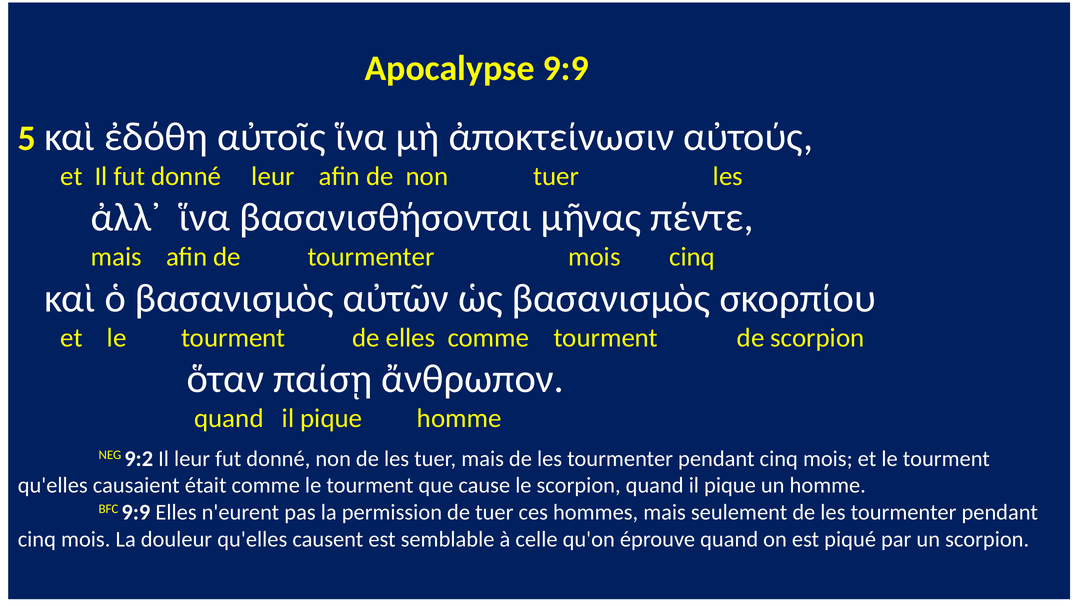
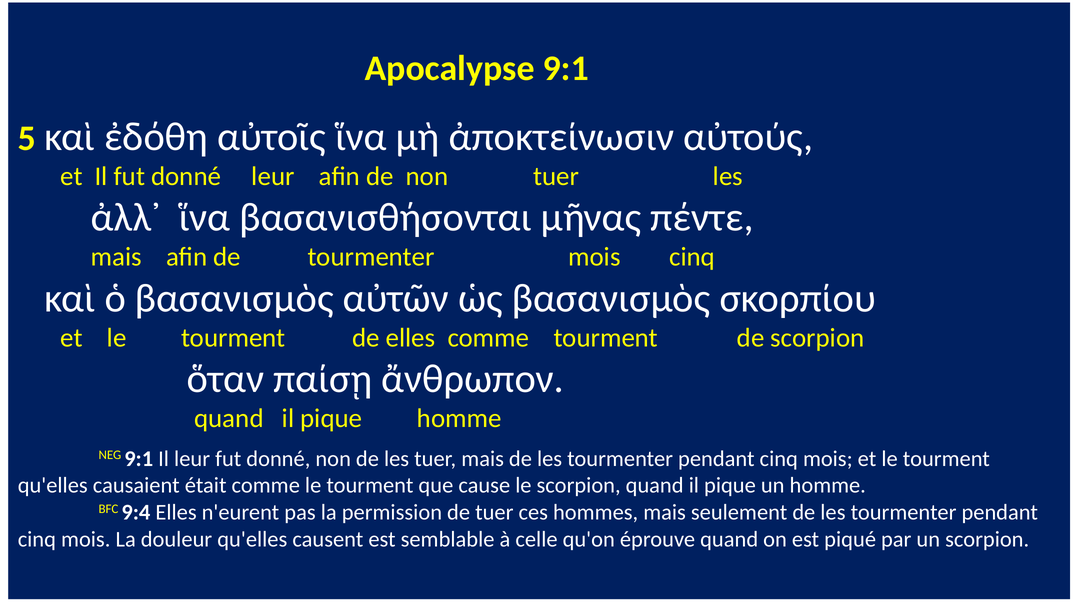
Apocalypse 9:9: 9:9 -> 9:1 (566, 68)
NEG 9:2: 9:2 -> 9:1 (139, 458)
BFC 9:9: 9:9 -> 9:4 (136, 512)
